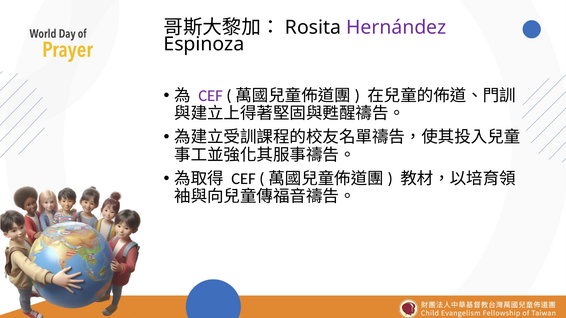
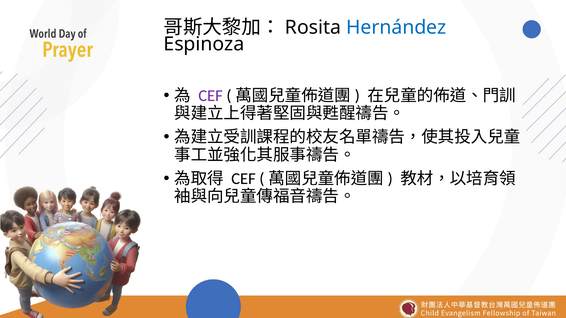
Hernández colour: purple -> blue (396, 27)
